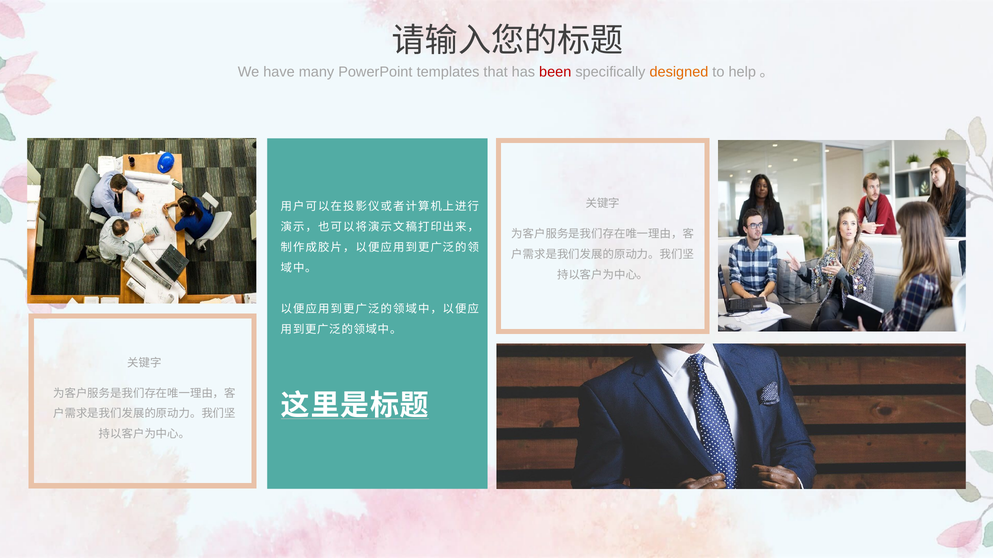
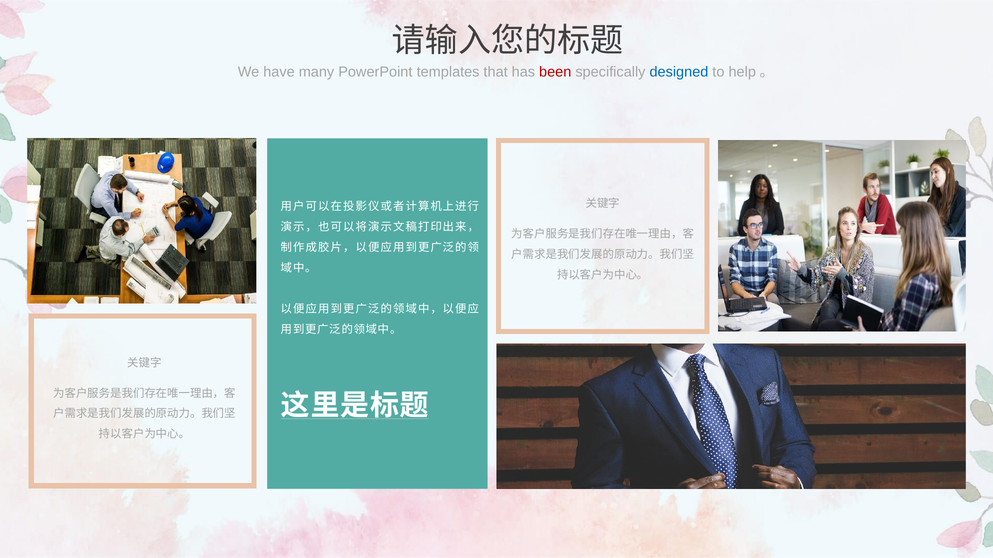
designed colour: orange -> blue (679, 72)
